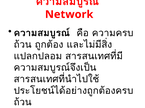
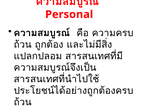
Network: Network -> Personal (69, 15)
